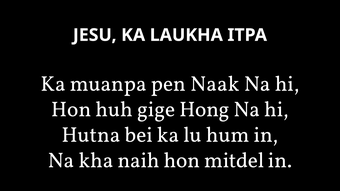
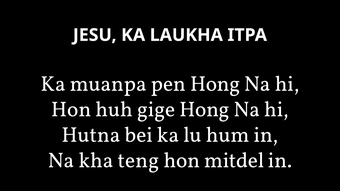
pen Naak: Naak -> Hong (215, 84)
naih: naih -> teng (138, 161)
